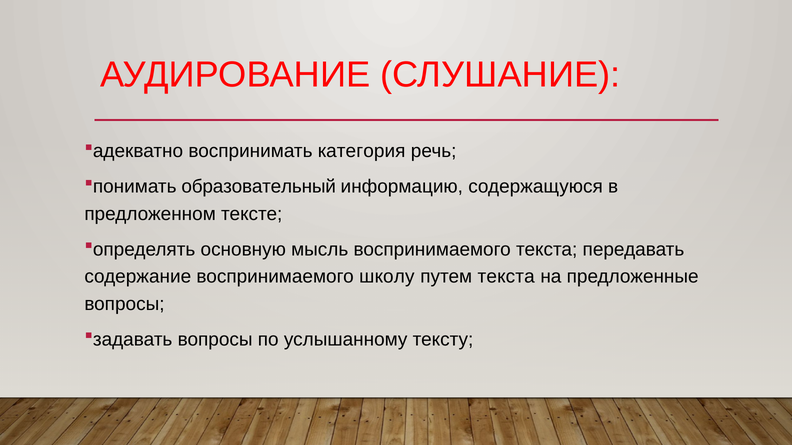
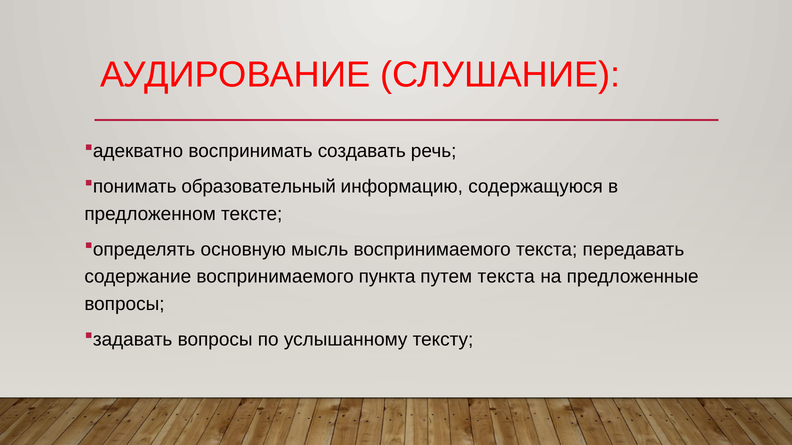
категория: категория -> создавать (362, 151)
школу: школу -> пункта (387, 277)
